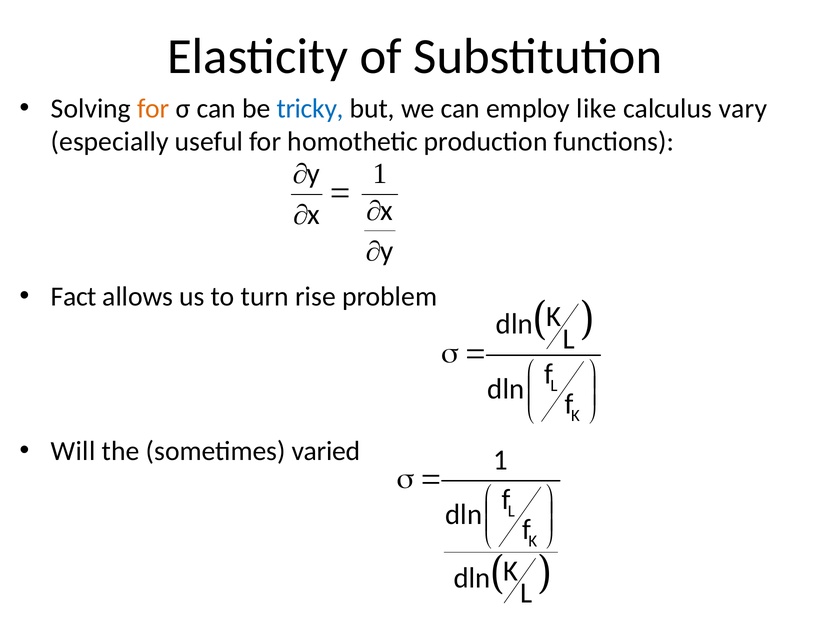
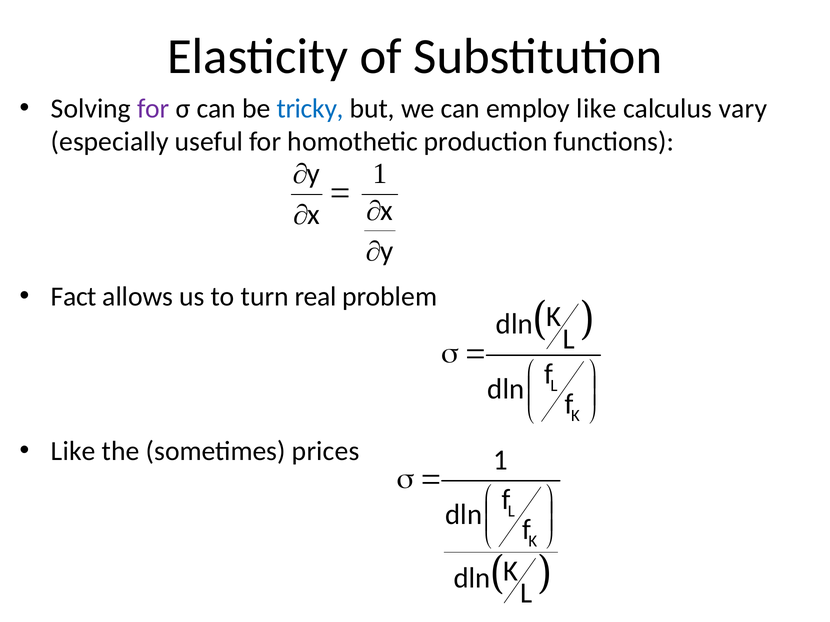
for colour: orange -> purple (153, 109)
rise: rise -> real (316, 297)
Will: Will -> Like (73, 452)
varied: varied -> prices (326, 452)
